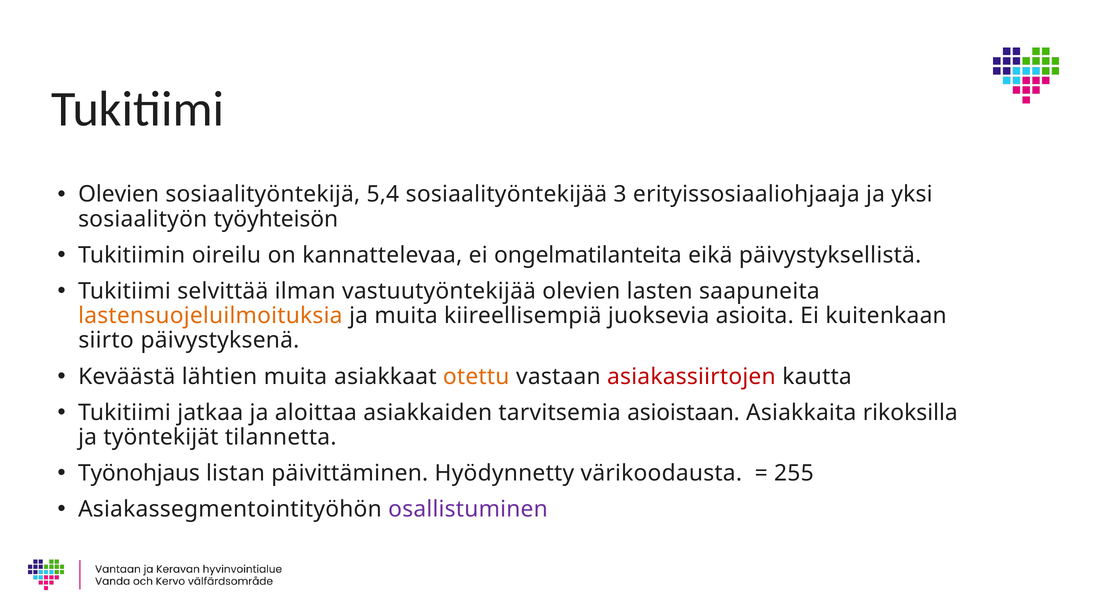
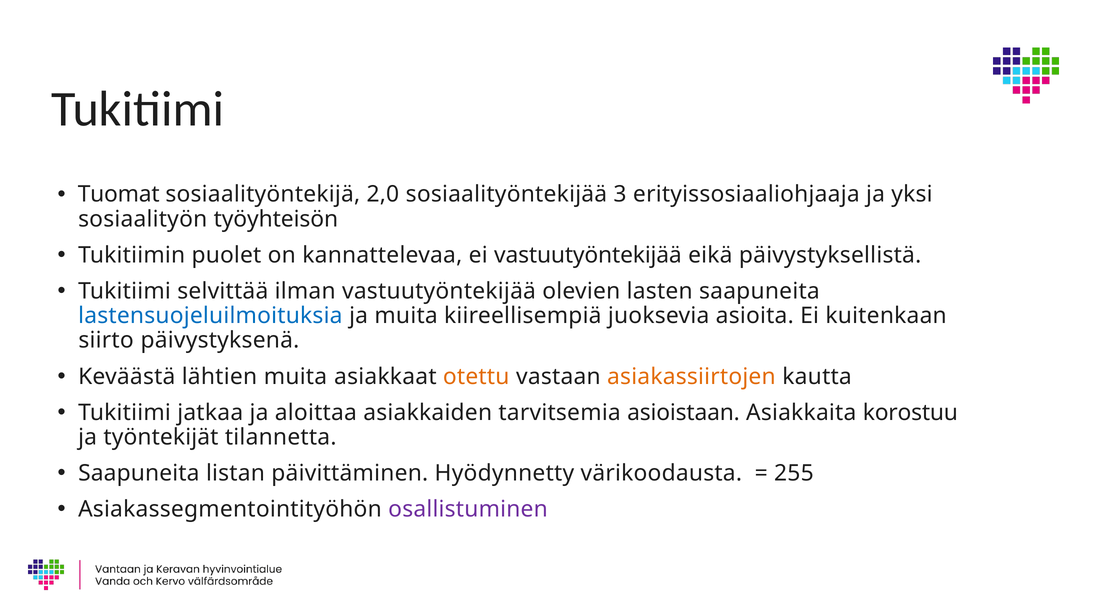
Olevien: Olevien -> Tuomat (119, 194)
5,4: 5,4 -> 2,0 (383, 194)
oireilu: oireilu -> puolet (226, 255)
ei ongelmatilanteita: ongelmatilanteita -> vastuutyöntekijää (588, 255)
lastensuojeluilmoituksia colour: orange -> blue (210, 316)
asiakassiirtojen colour: red -> orange (691, 376)
rikoksilla: rikoksilla -> korostuu (910, 412)
Työnohjaus: Työnohjaus -> Saapuneita (139, 473)
